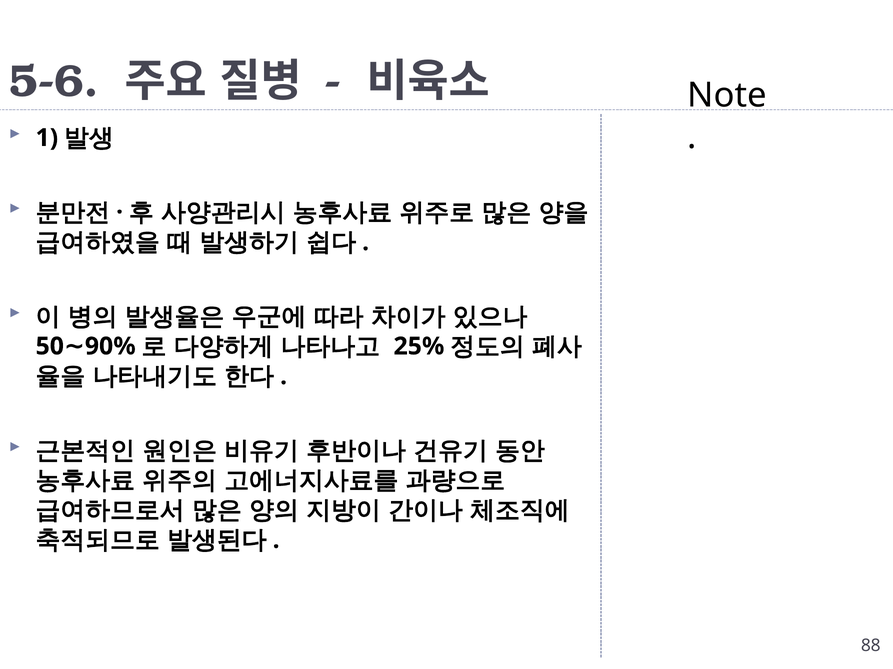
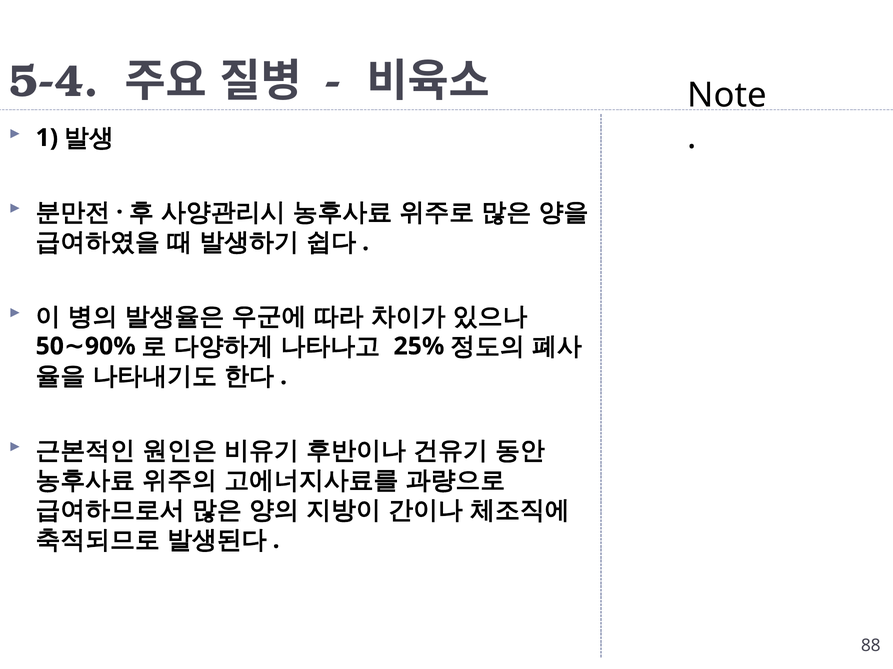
5-6: 5-6 -> 5-4 (54, 82)
